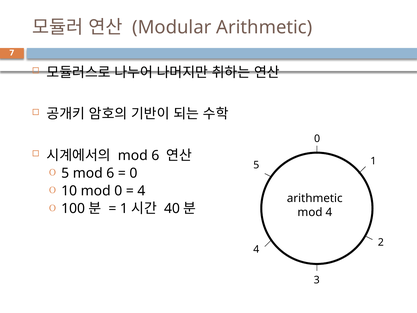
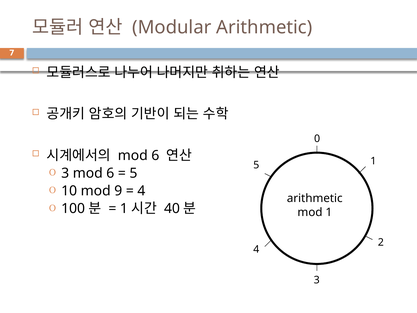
5: 5 -> 3 (65, 173)
0: 0 -> 5 (133, 173)
mod 0: 0 -> 9 (118, 191)
mod 4: 4 -> 1 (329, 212)
